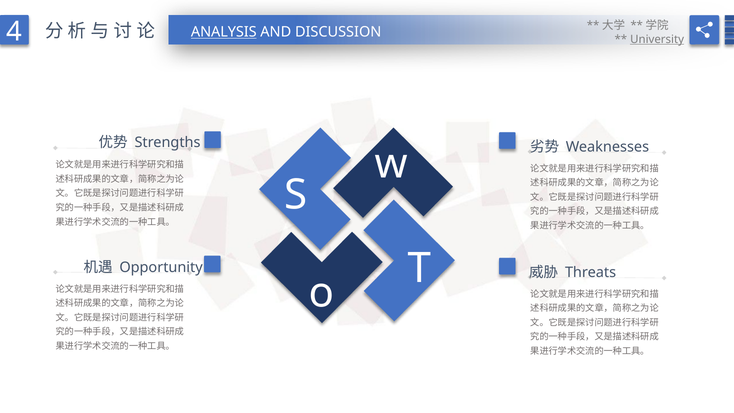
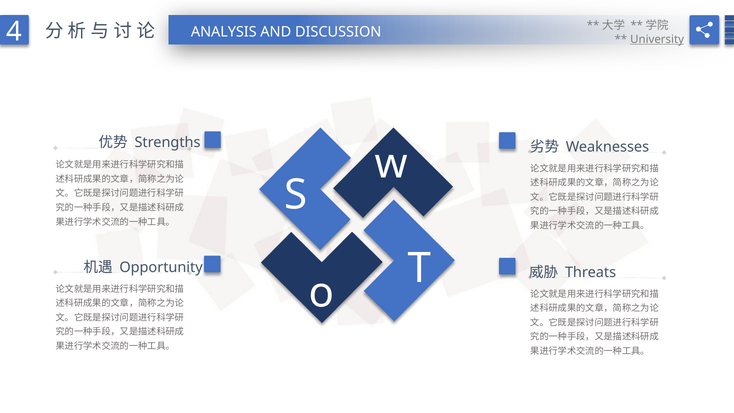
ANALYSIS underline: present -> none (224, 32)
